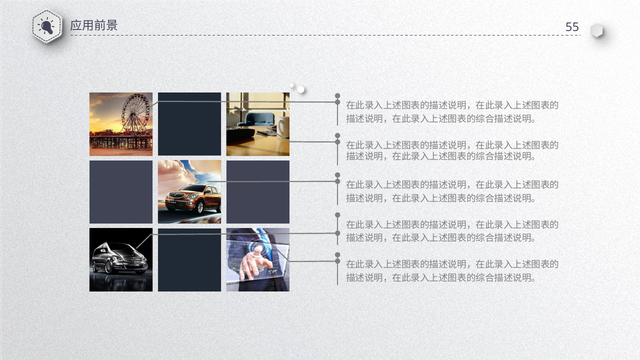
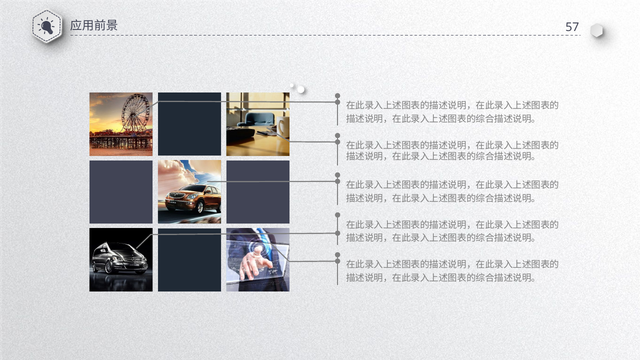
55: 55 -> 57 (572, 27)
